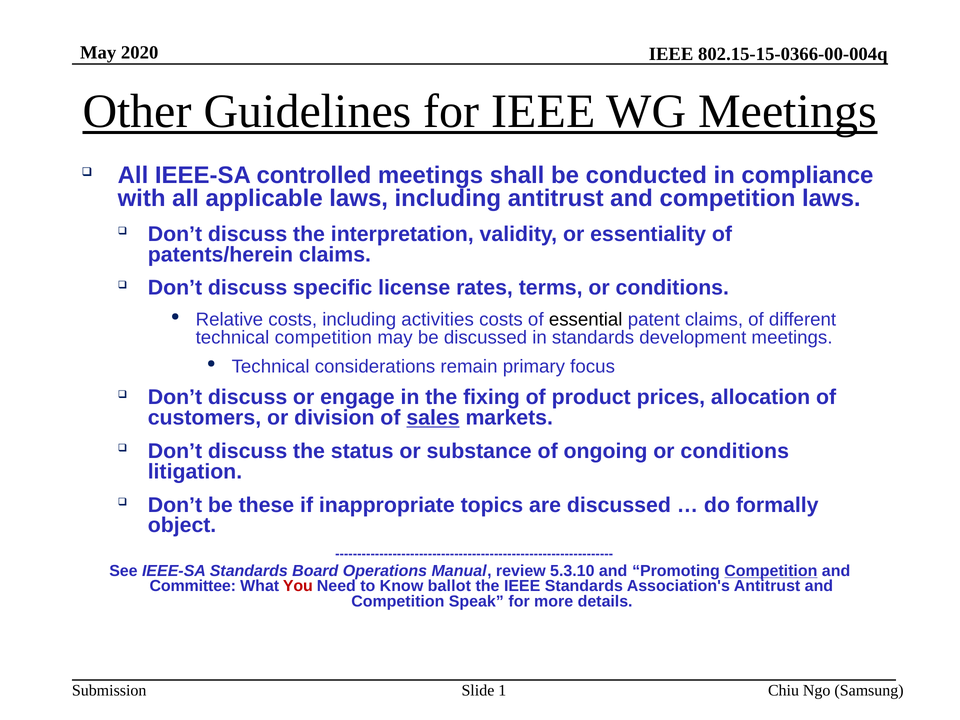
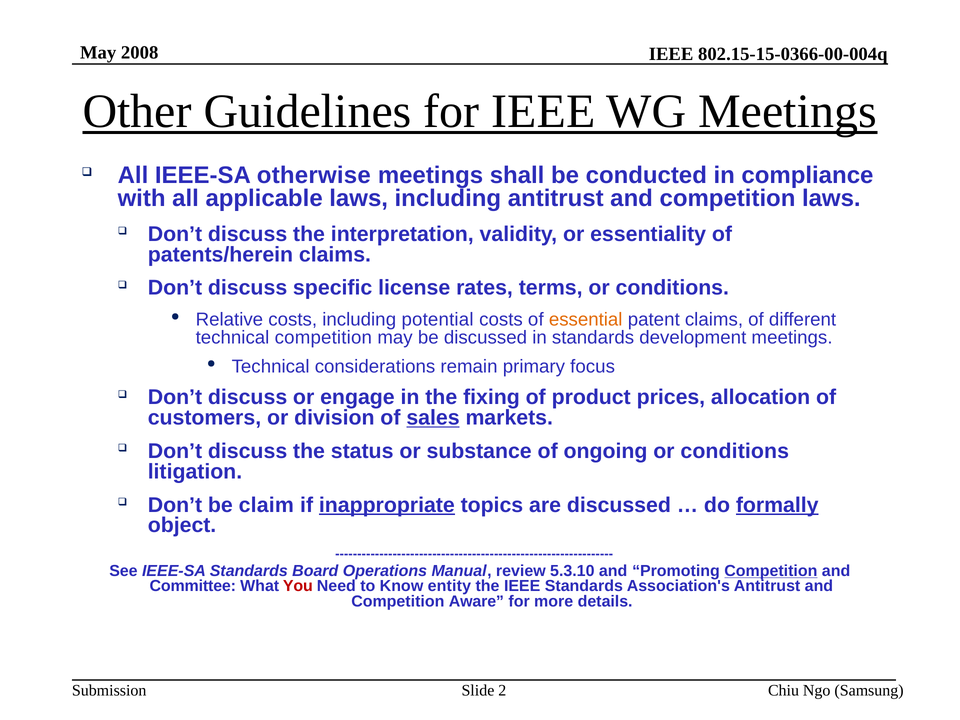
2020: 2020 -> 2008 (140, 53)
controlled: controlled -> otherwise (314, 175)
activities: activities -> potential (438, 320)
essential colour: black -> orange (586, 320)
these: these -> claim (266, 505)
inappropriate underline: none -> present (387, 505)
formally underline: none -> present (777, 505)
ballot: ballot -> entity (449, 586)
Speak: Speak -> Aware (476, 602)
1: 1 -> 2 (502, 691)
